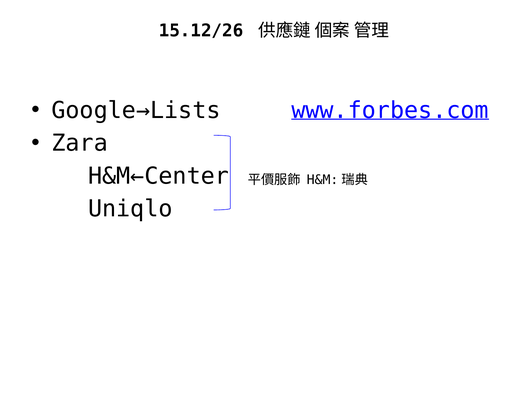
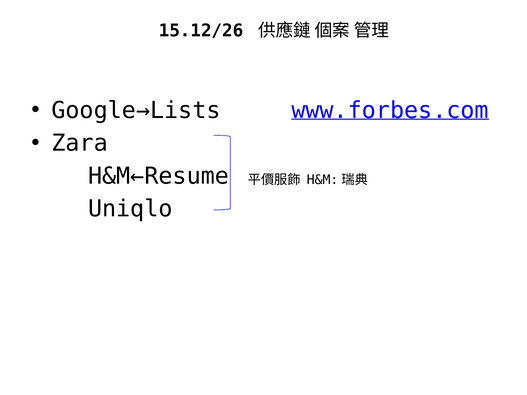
H&M←Center: H&M←Center -> H&M←Resume (158, 176)
